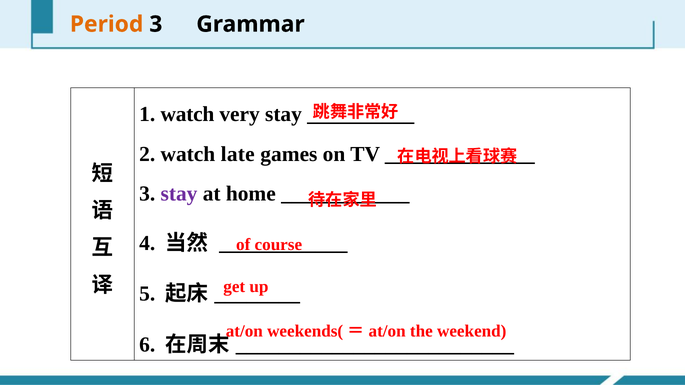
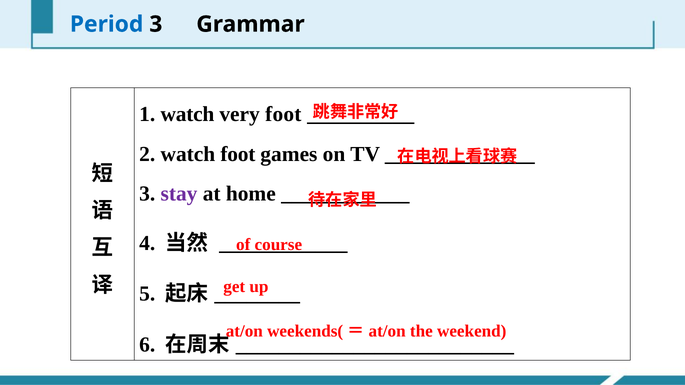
Period colour: orange -> blue (107, 24)
very stay: stay -> foot (283, 114)
watch late: late -> foot (238, 154)
